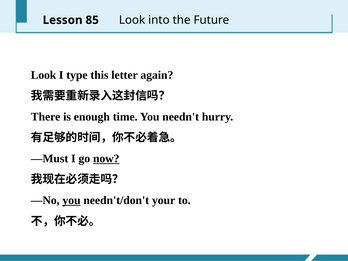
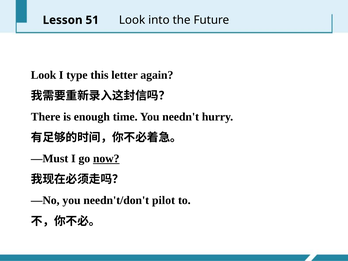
85: 85 -> 51 (92, 20)
you underline: present -> none (71, 200)
your: your -> pilot (164, 200)
